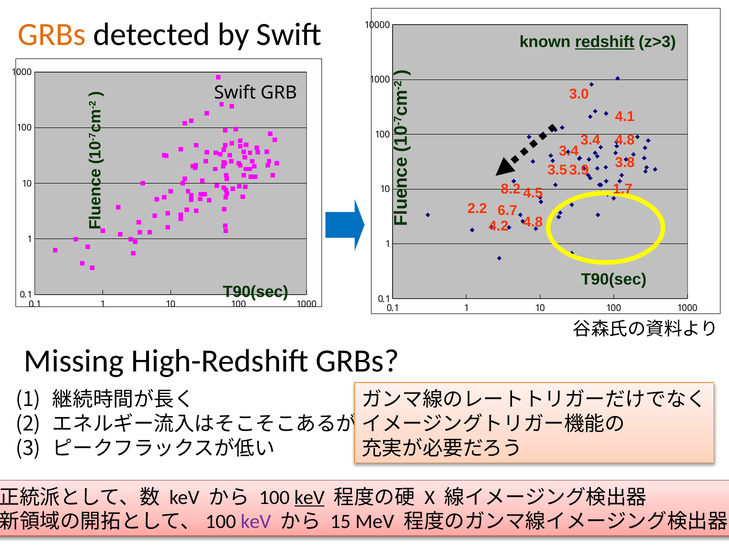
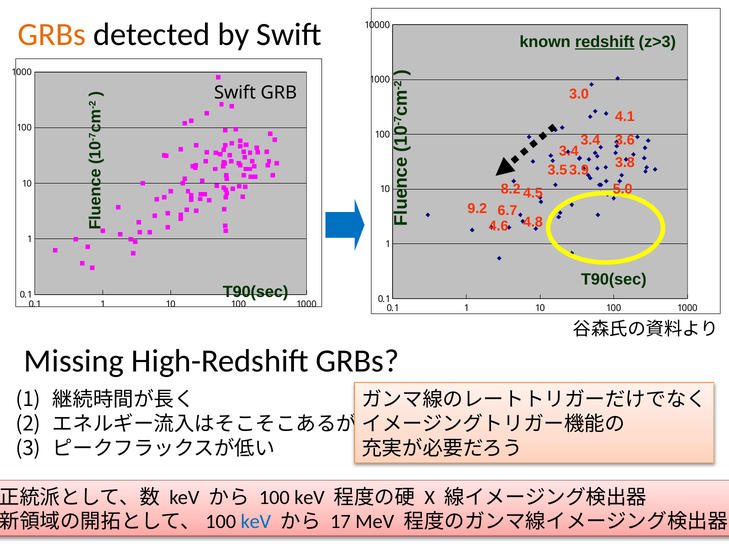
4.8: 4.8 -> 3.6 (625, 140)
1.7: 1.7 -> 5.0 (623, 189)
2.2: 2.2 -> 9.2 (477, 209)
4.2: 4.2 -> 4.6 (499, 226)
keV underline: present -> none (309, 497)
keV colour: purple -> blue (256, 521)
15: 15 -> 17 (340, 521)
